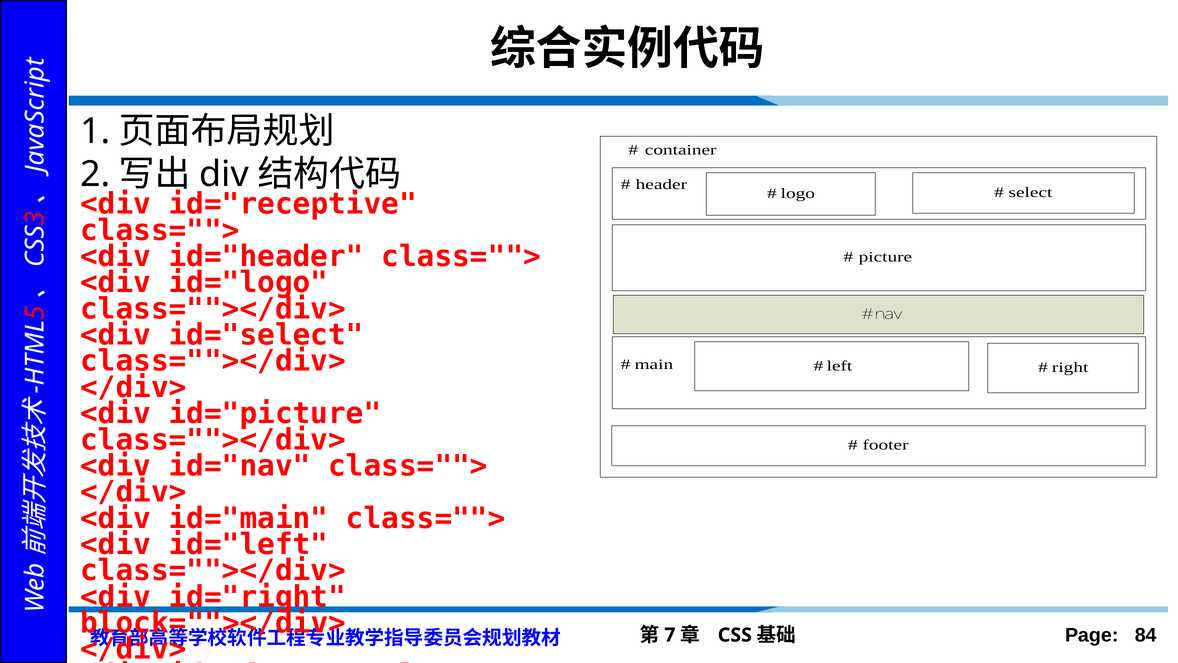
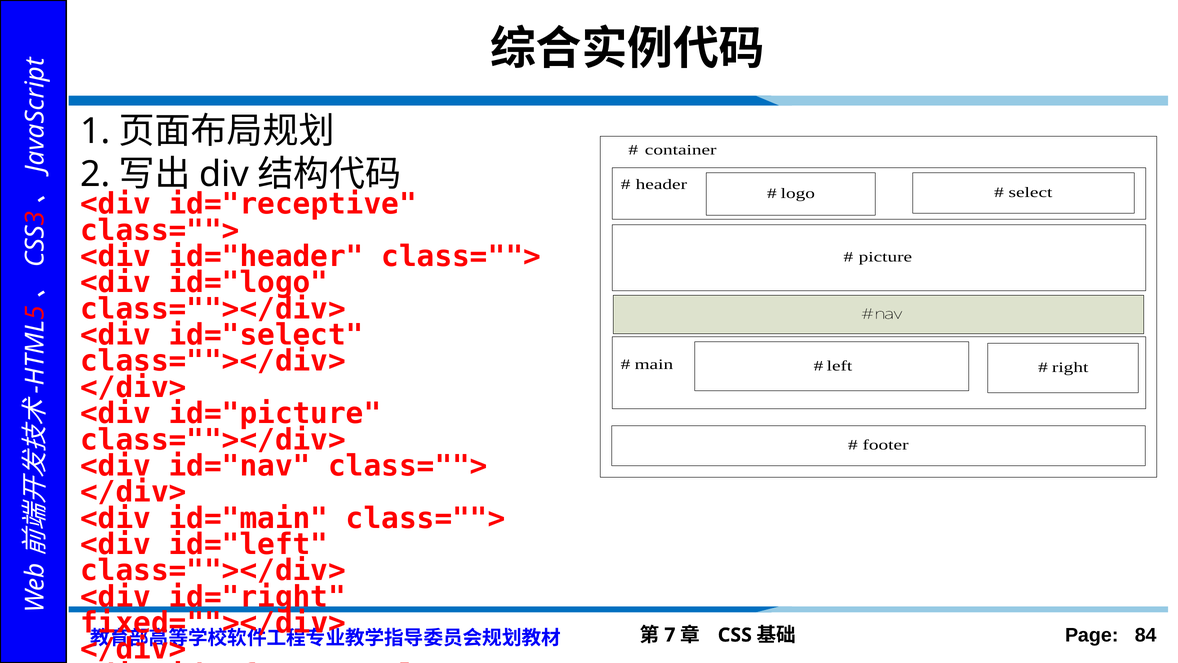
block=""></div>: block=""></div> -> fixed=""></div> (213, 623)
